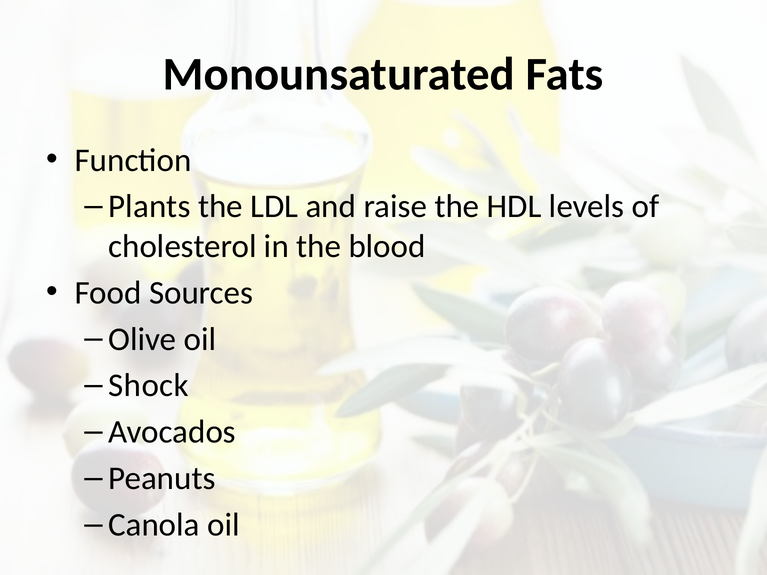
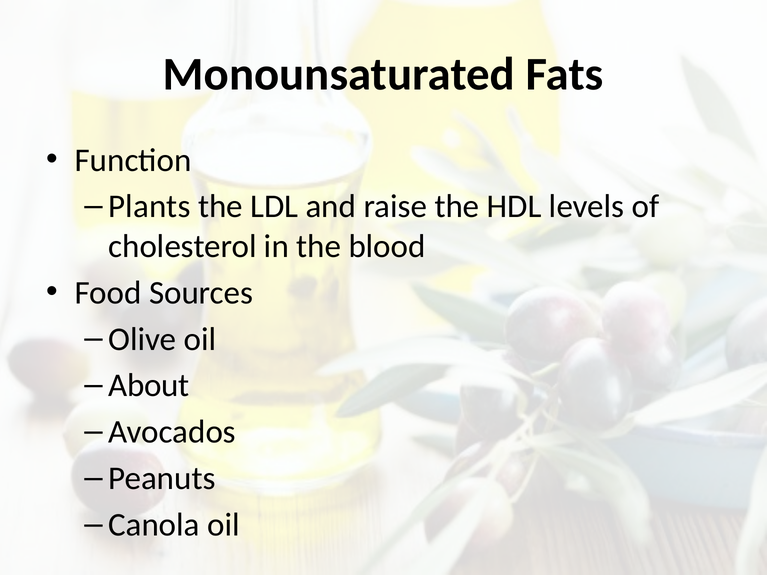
Shock: Shock -> About (149, 386)
